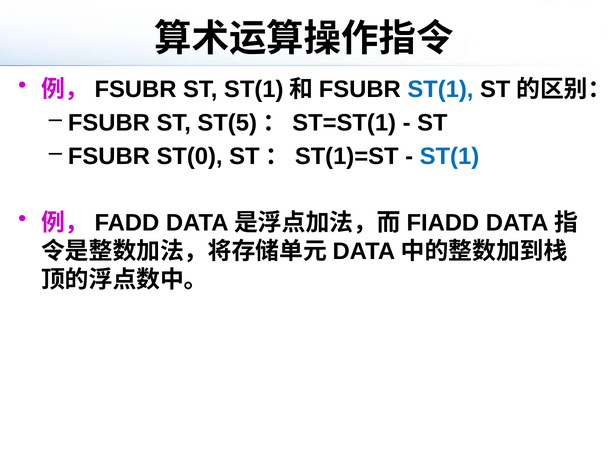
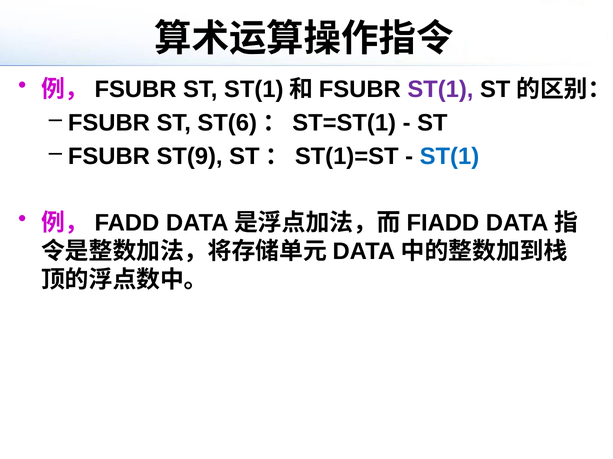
ST(1 colour: blue -> purple (440, 90)
ST(5: ST(5 -> ST(6 (227, 123)
ST(0: ST(0 -> ST(9 (190, 156)
